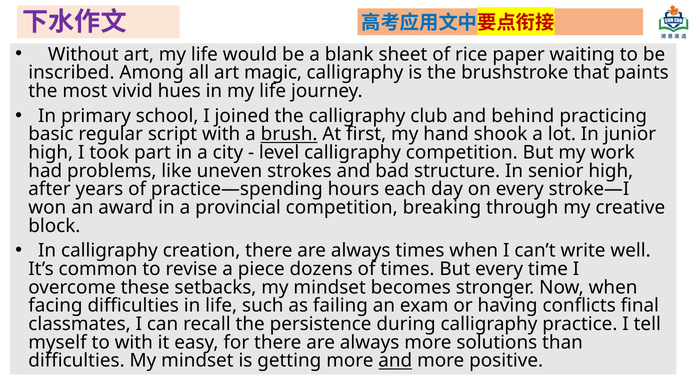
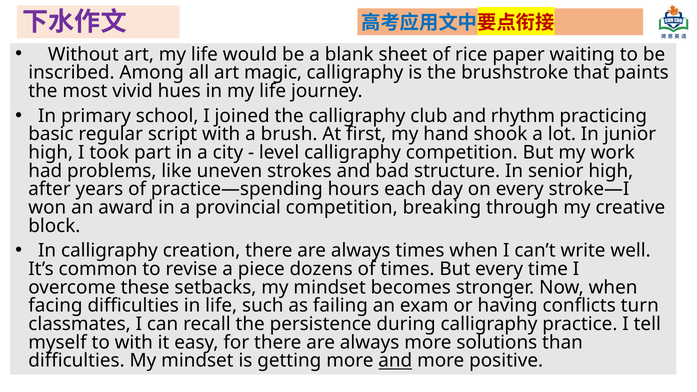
behind: behind -> rhythm (523, 116)
brush underline: present -> none (289, 134)
final: final -> turn (640, 306)
